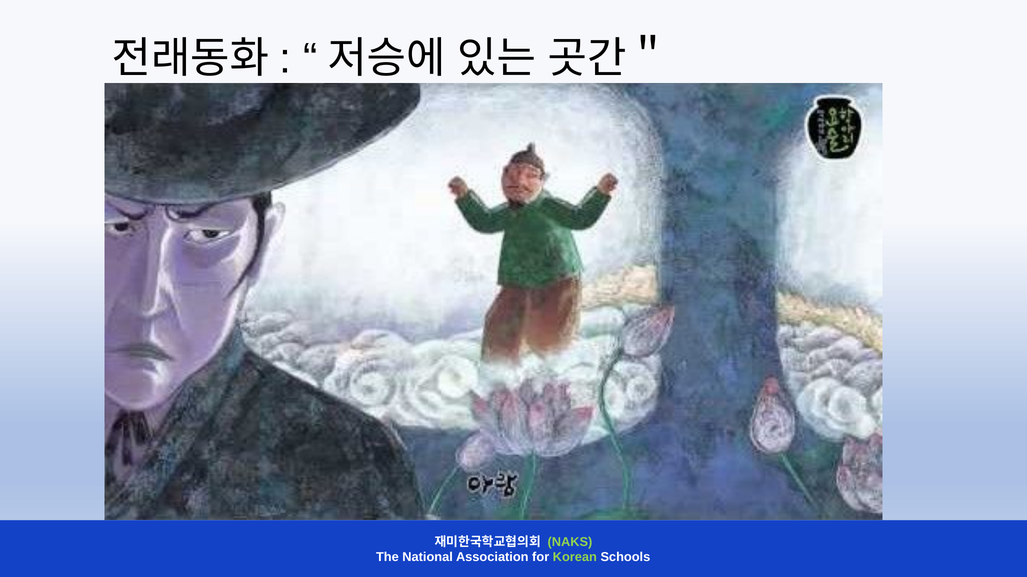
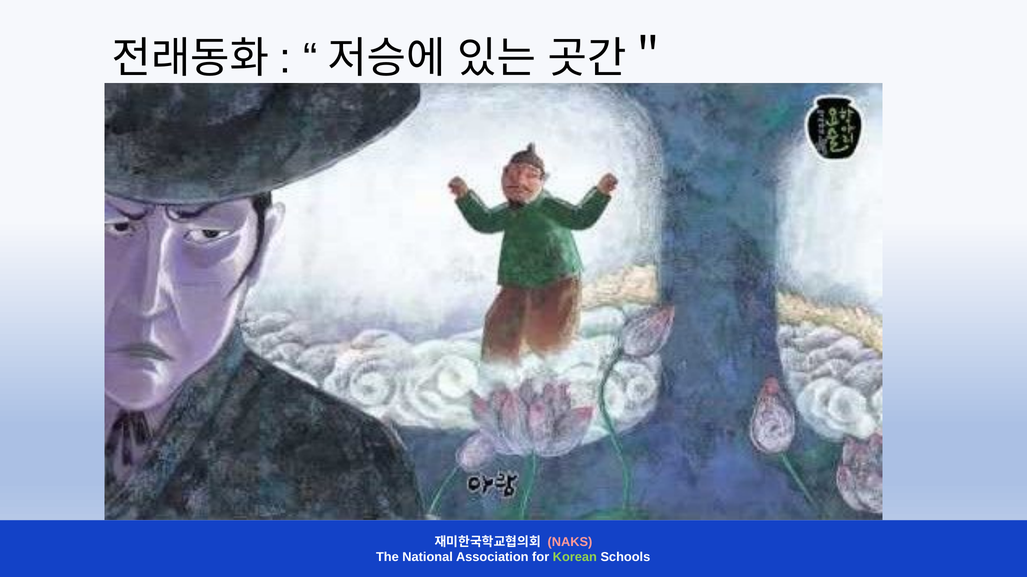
NAKS colour: light green -> pink (570, 542)
